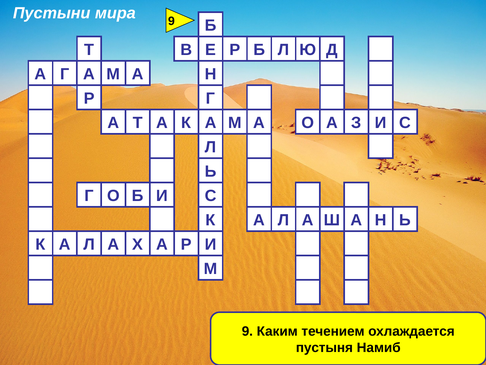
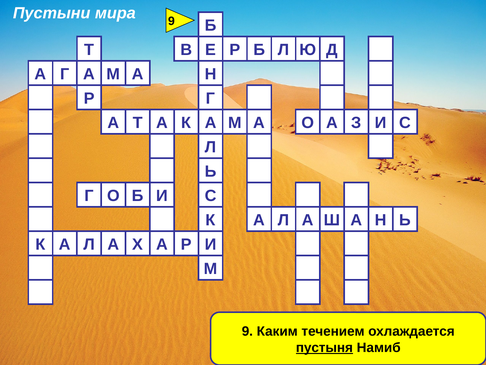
пустыня underline: none -> present (324, 347)
